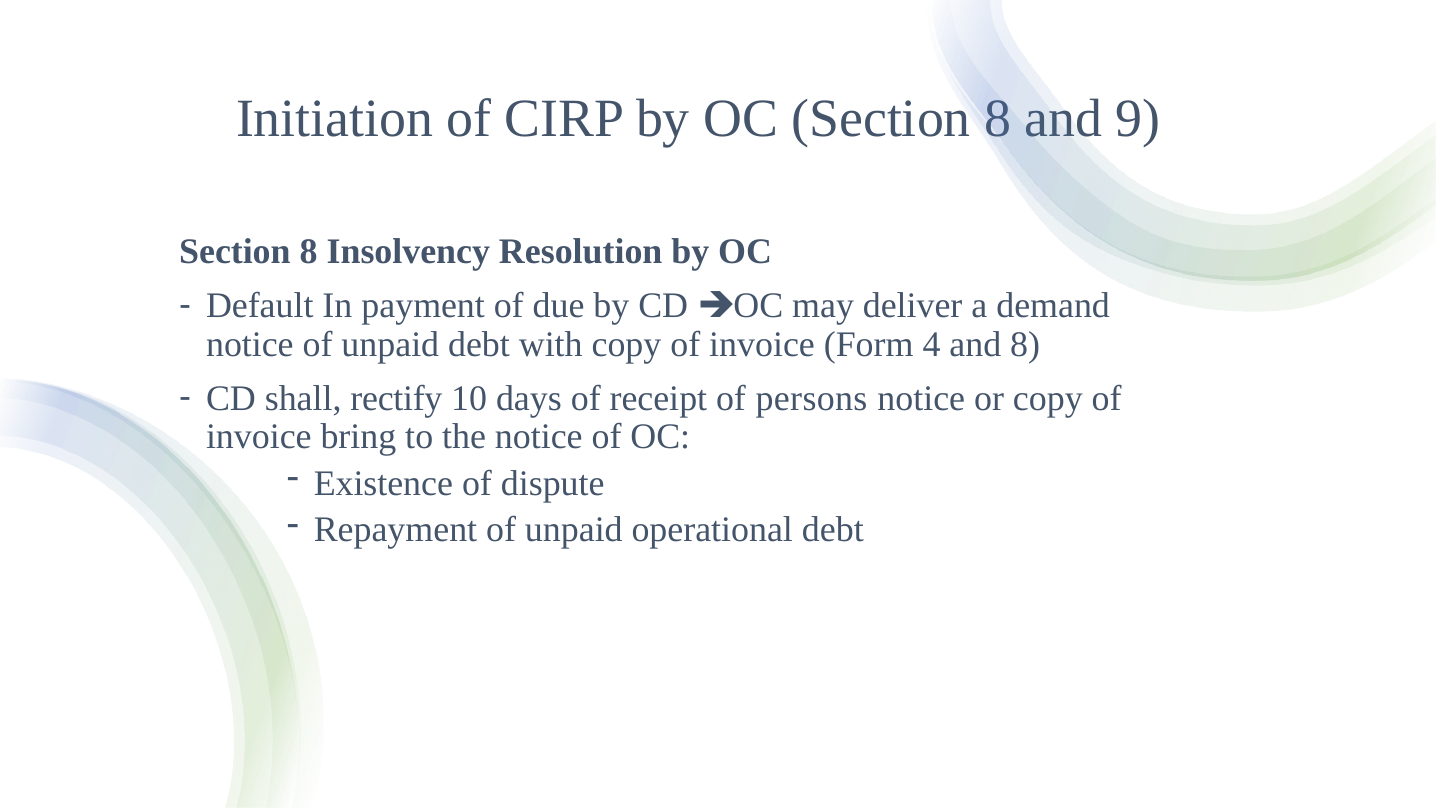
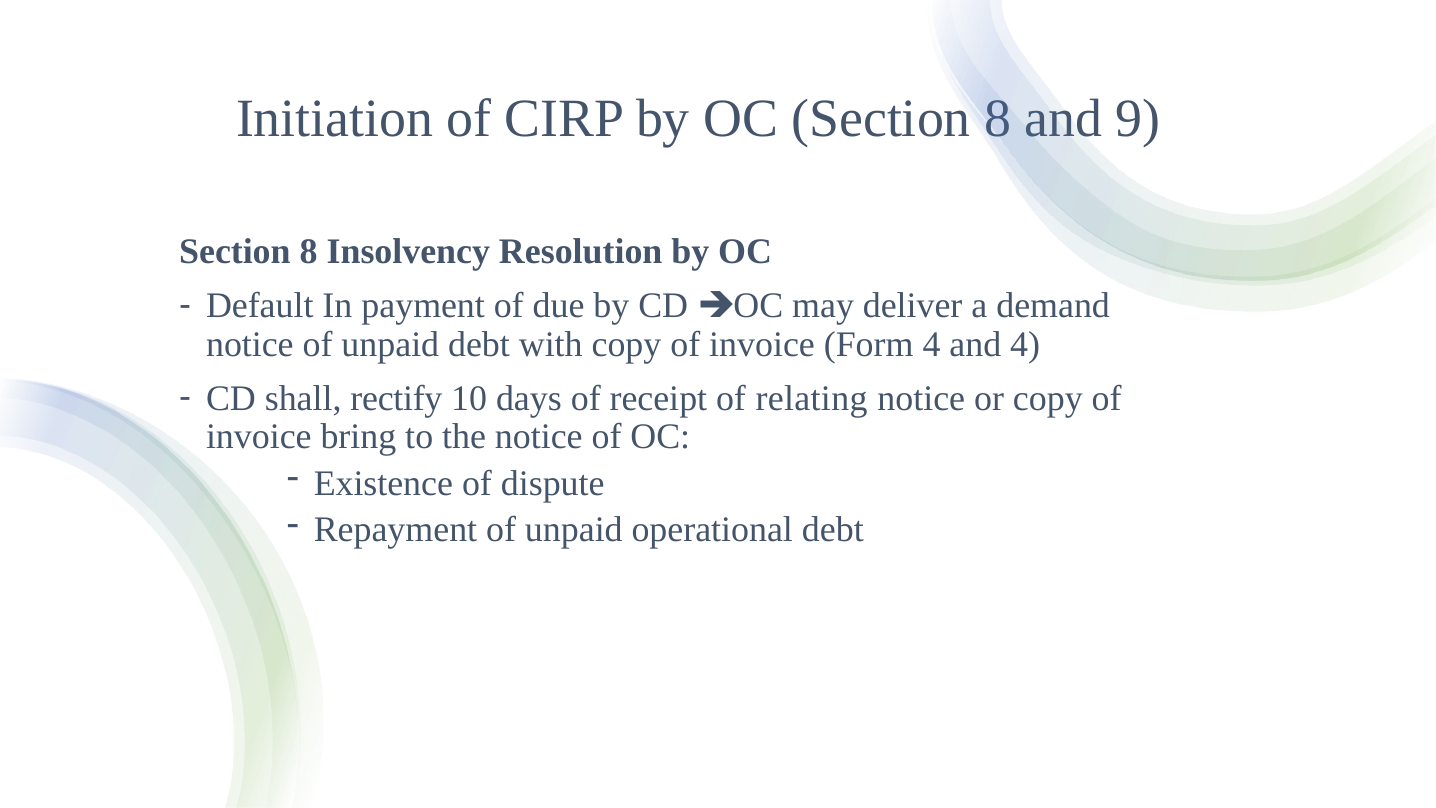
and 8: 8 -> 4 (1025, 344)
persons: persons -> relating (812, 398)
